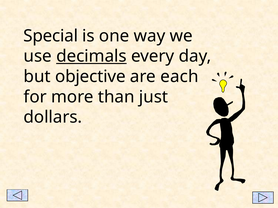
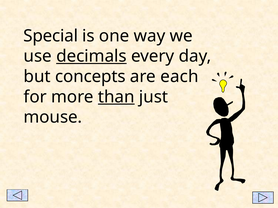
objective: objective -> concepts (90, 77)
than underline: none -> present (116, 97)
dollars: dollars -> mouse (53, 117)
